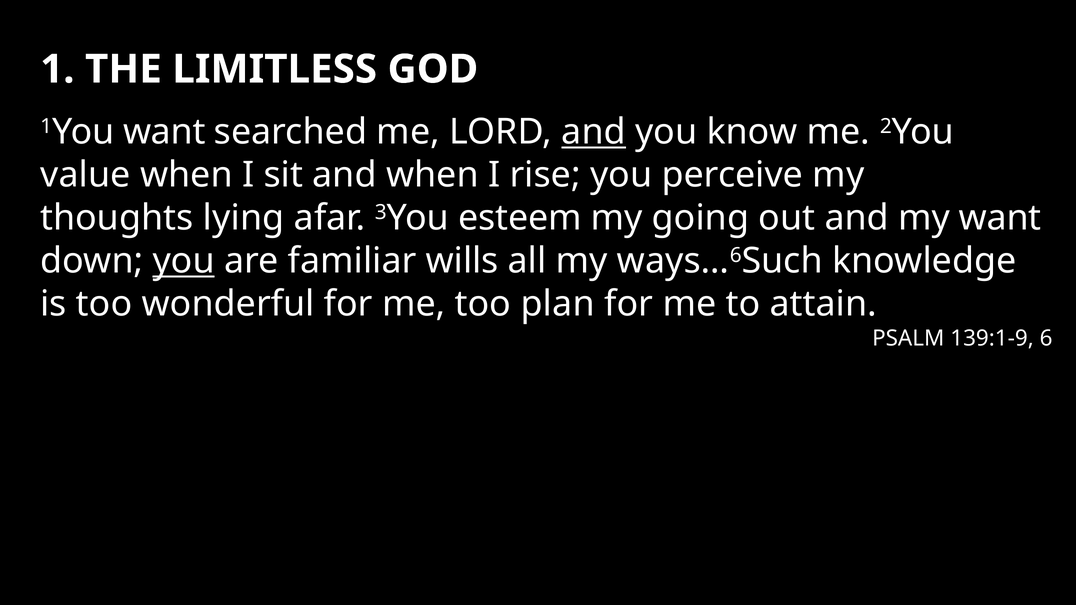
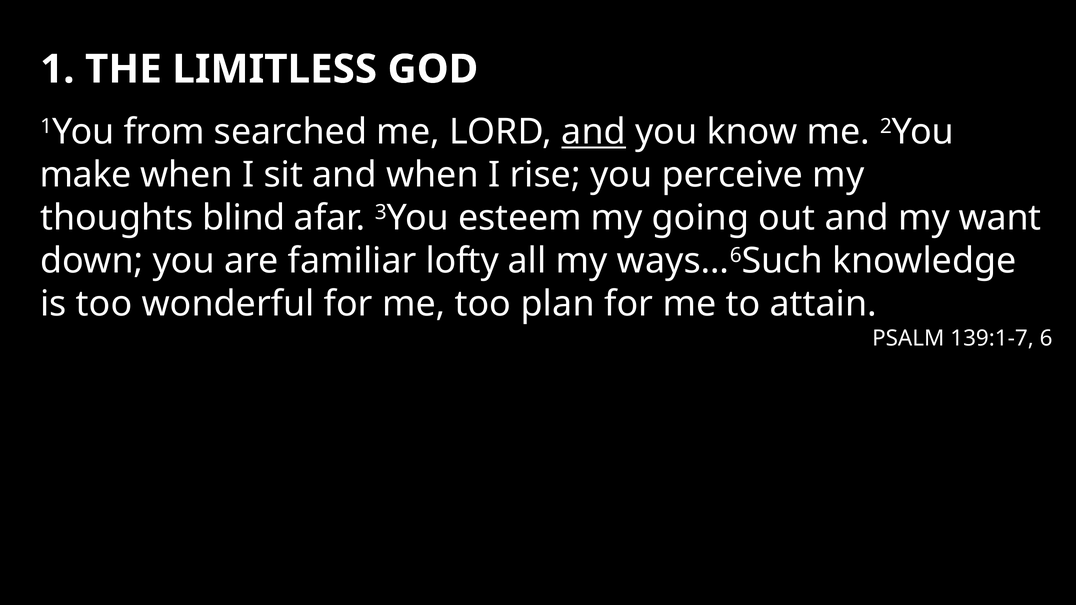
1You want: want -> from (164, 132)
value: value -> make (86, 175)
lying: lying -> blind (244, 218)
you underline: present -> none (184, 261)
wills: wills -> lofty (462, 261)
139:1-9: 139:1-9 -> 139:1-7 (992, 338)
